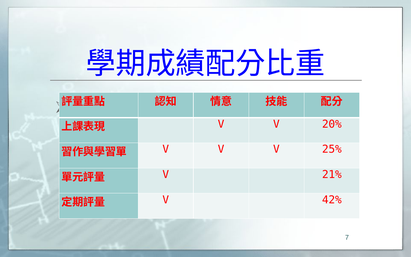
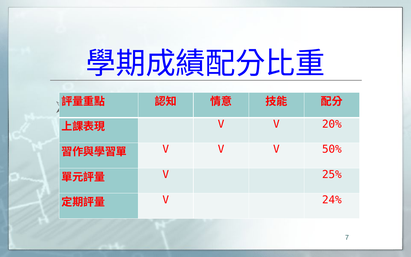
25%: 25% -> 50% (332, 149)
21%: 21% -> 25% (332, 174)
42%: 42% -> 24% (332, 200)
